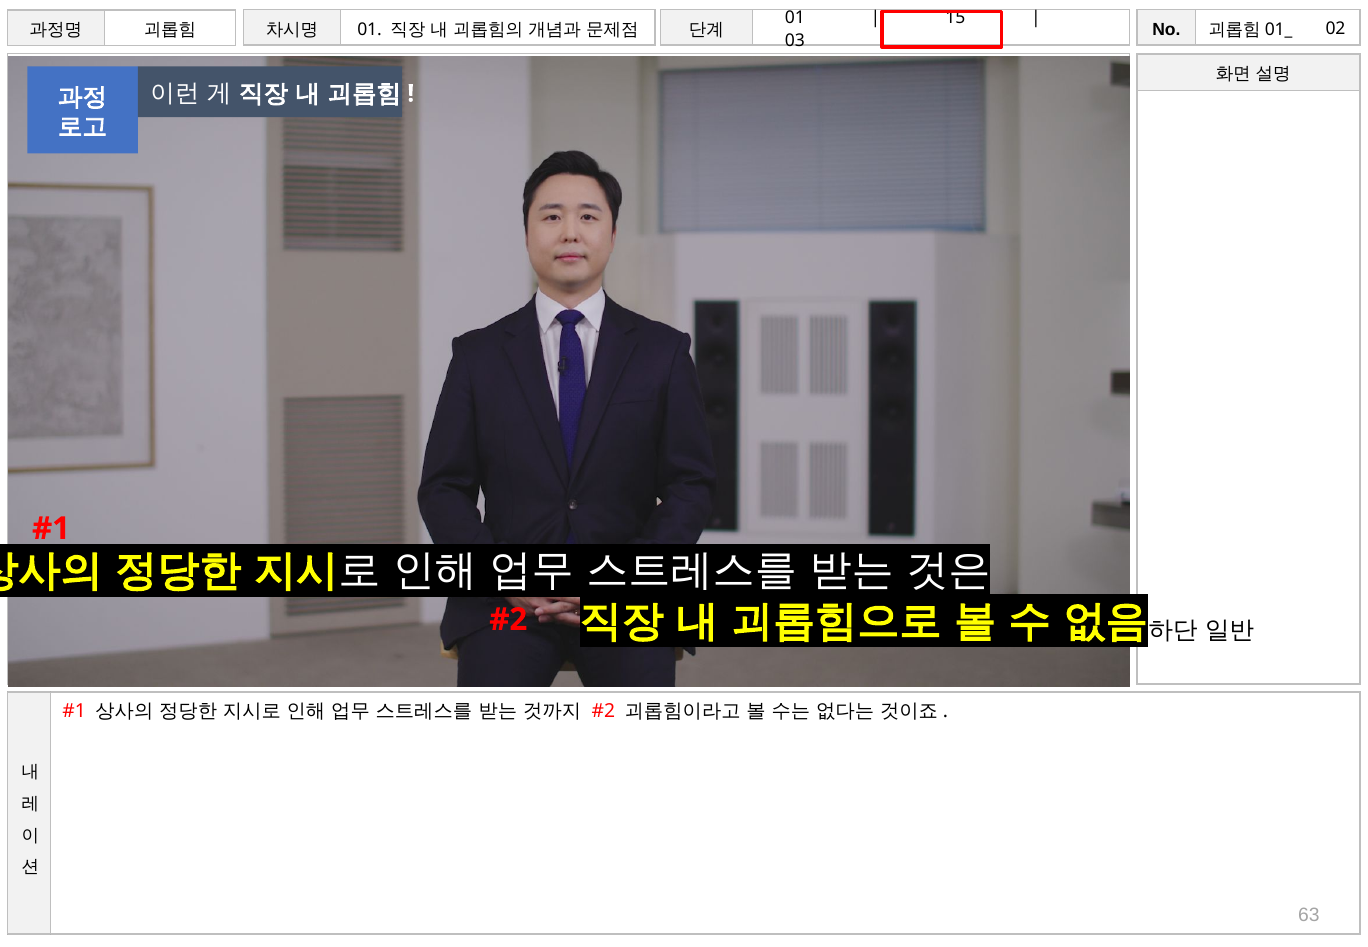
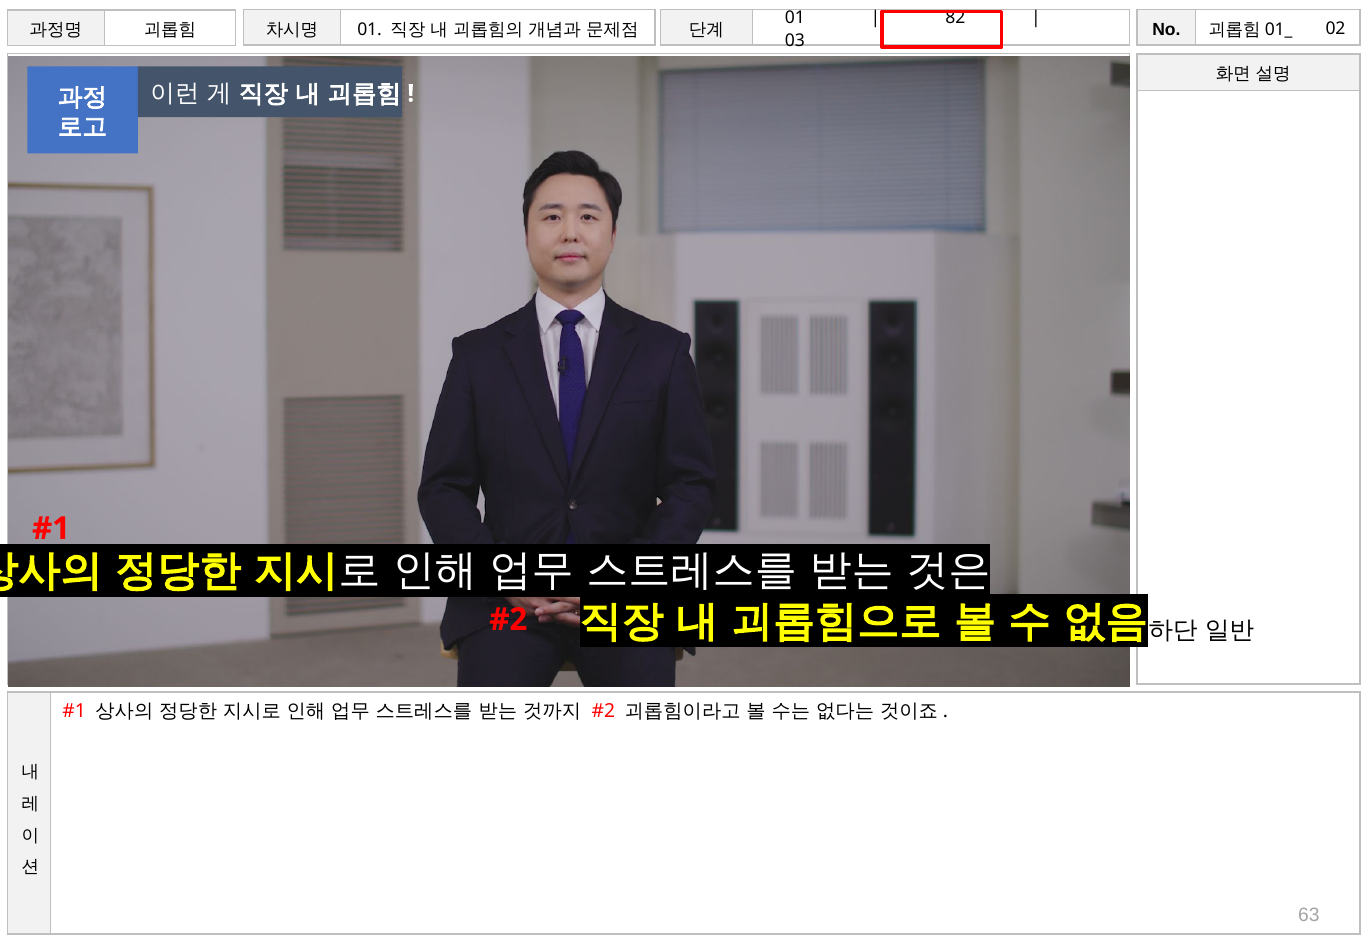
15: 15 -> 82 (955, 18)
